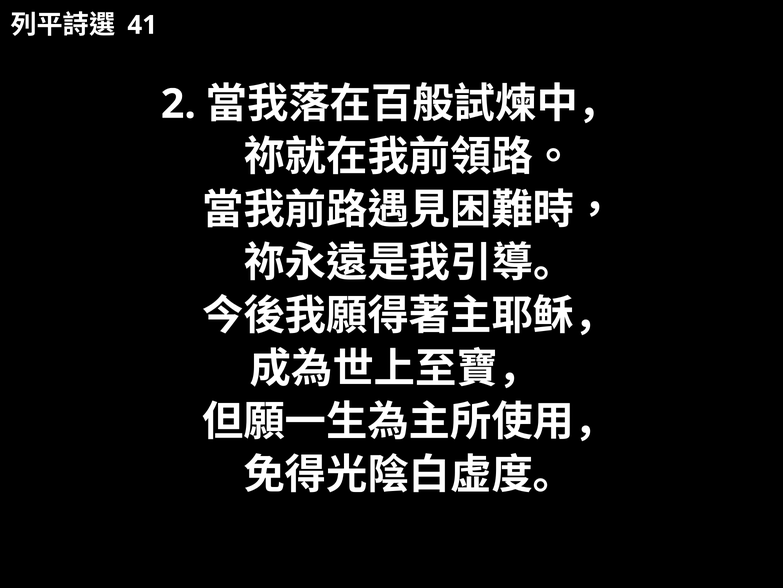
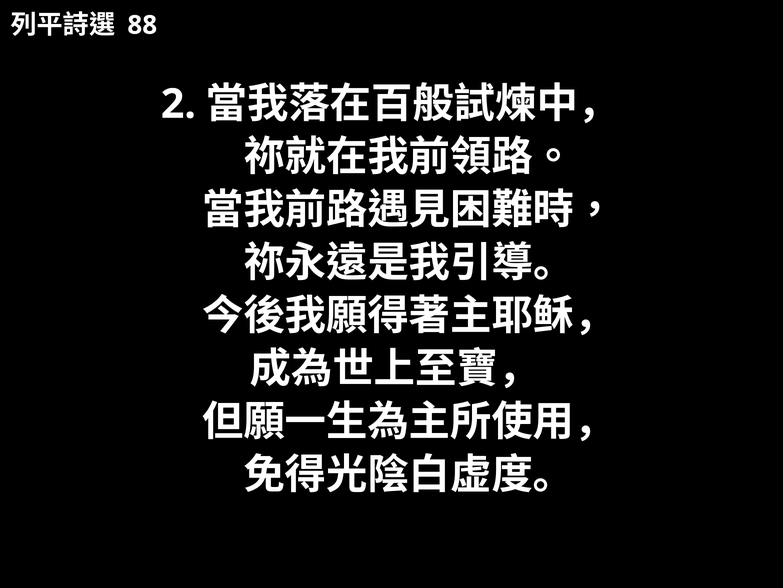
41: 41 -> 88 (142, 25)
